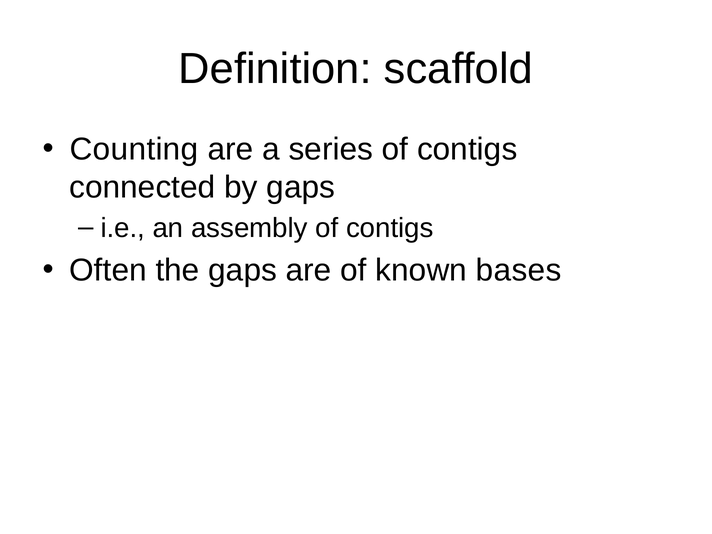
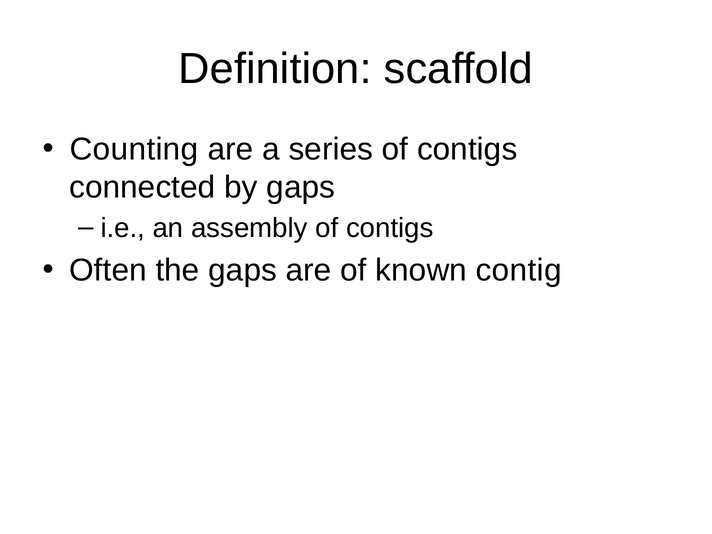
bases: bases -> contig (519, 270)
